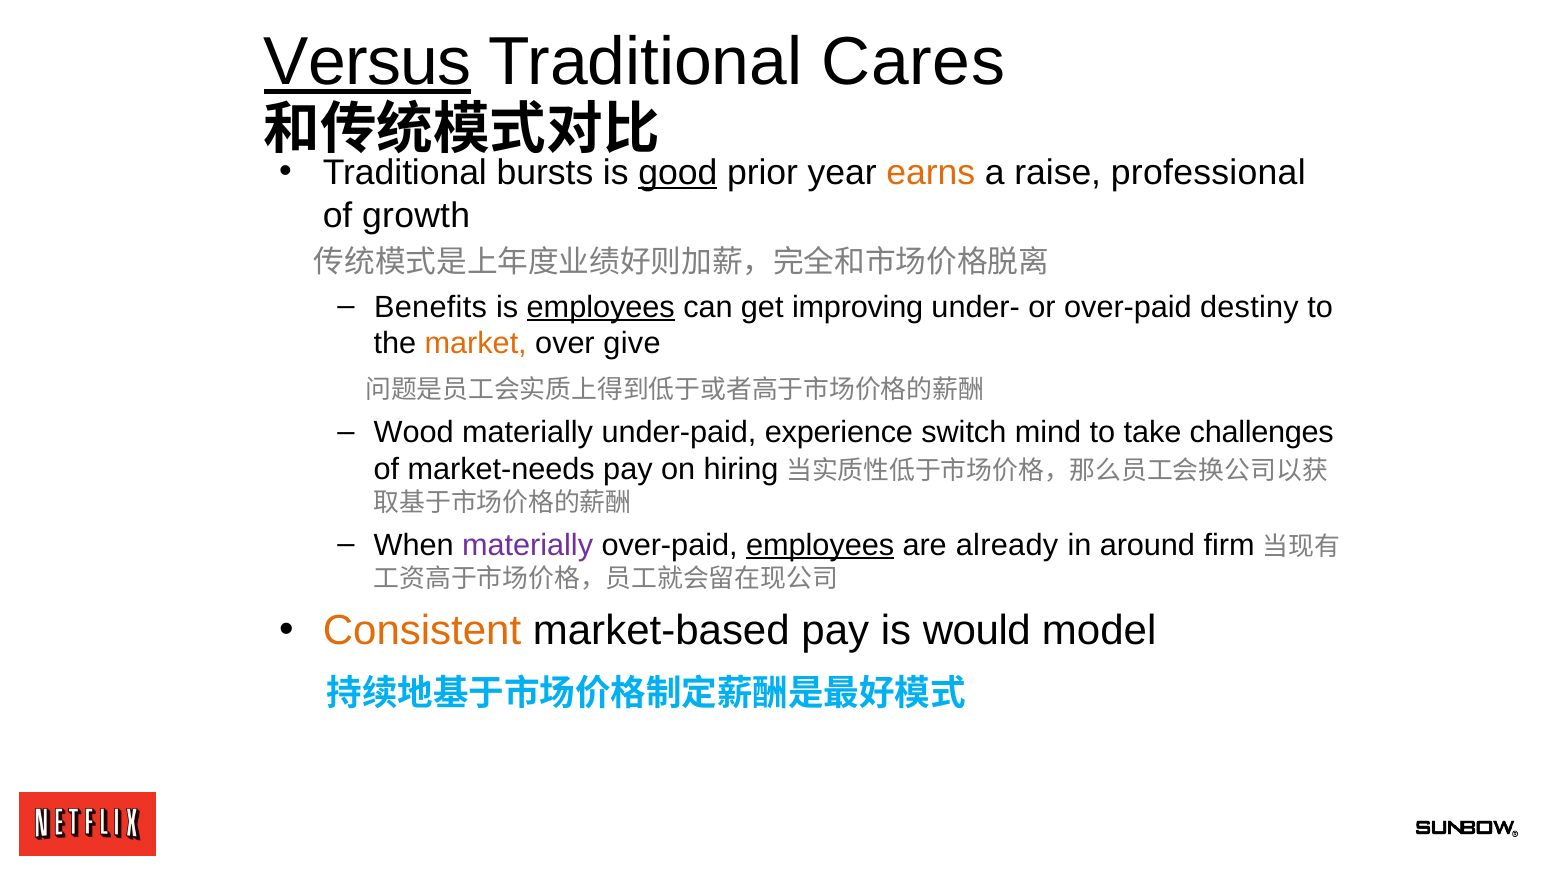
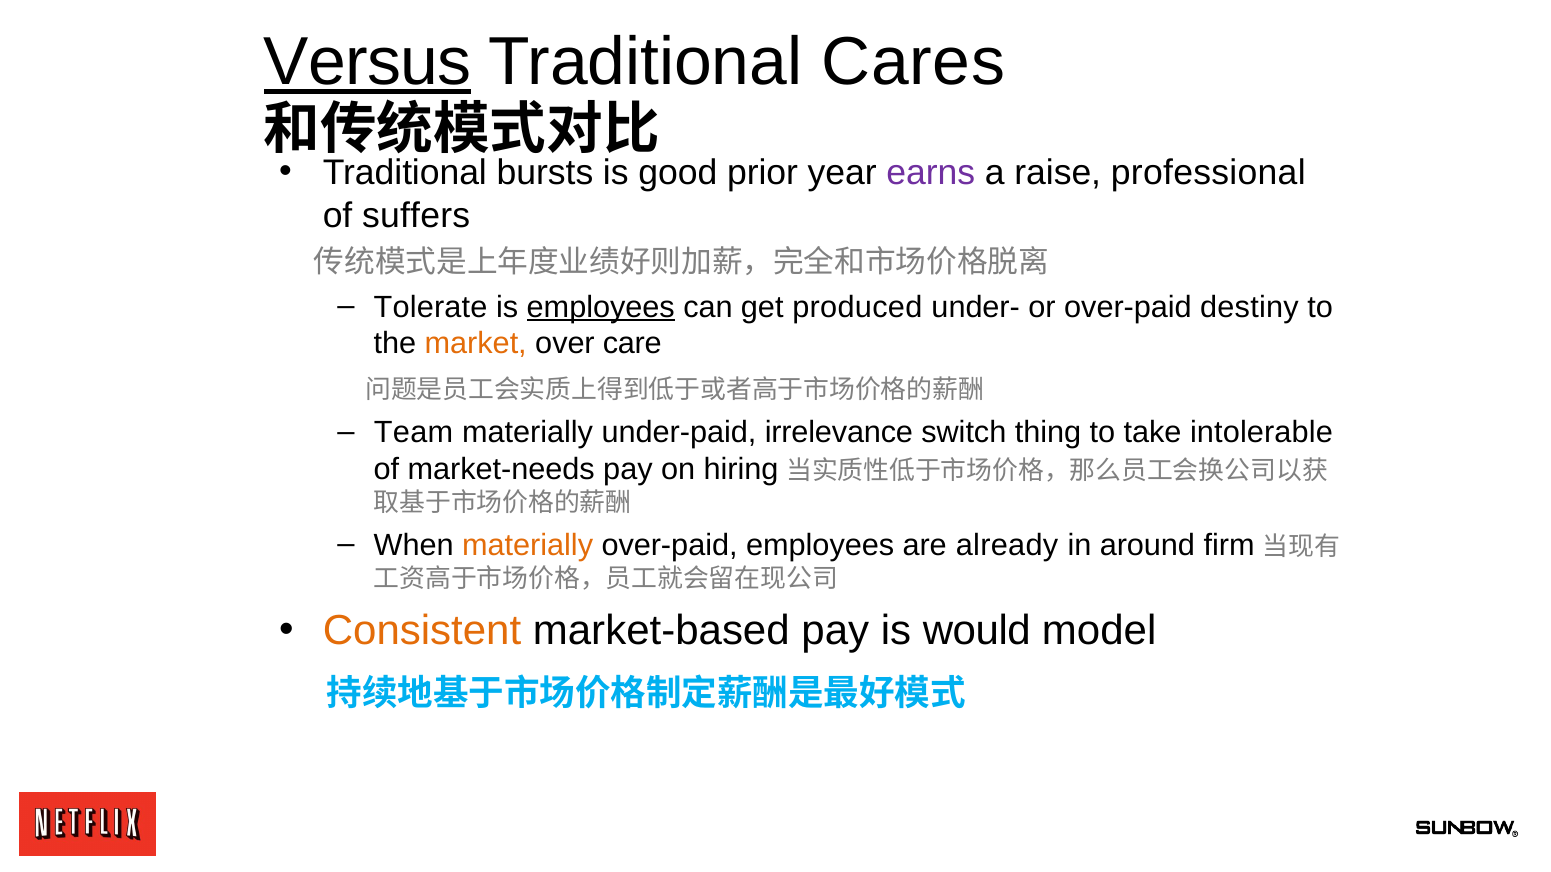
good underline: present -> none (678, 173)
earns colour: orange -> purple (931, 173)
growth: growth -> suffers (416, 215)
Benefits: Benefits -> Tolerate (431, 307)
improving: improving -> produced (857, 307)
give: give -> care (632, 344)
Wood: Wood -> Team (414, 433)
experience: experience -> irrelevance (839, 433)
mind: mind -> thing (1048, 433)
challenges: challenges -> intolerable (1261, 433)
materially colour: purple -> orange (528, 545)
employees underline: present -> none (820, 545)
